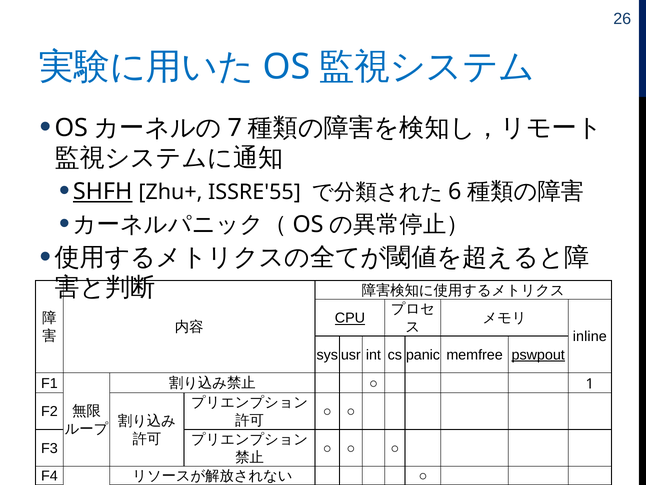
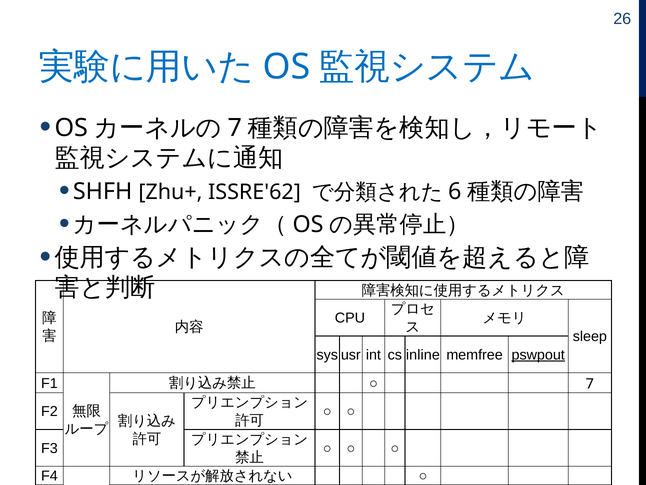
SHFH underline: present -> none (103, 191)
ISSRE'55: ISSRE'55 -> ISSRE'62 (254, 192)
CPU underline: present -> none (350, 318)
inline: inline -> sleep (590, 336)
panic: panic -> inline (423, 355)
1: 1 -> 7 (590, 384)
